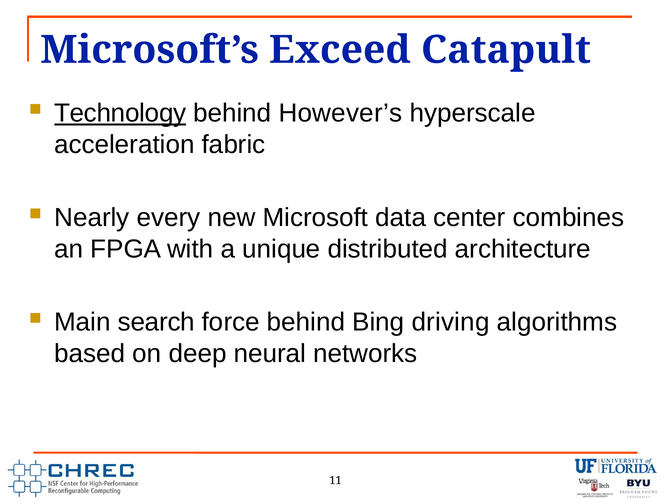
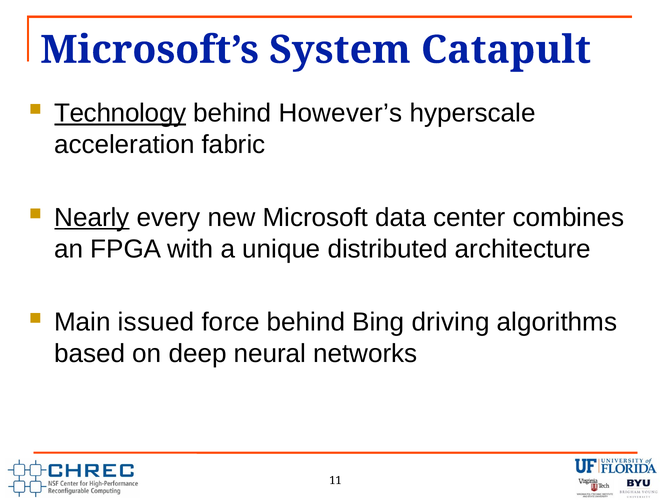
Exceed: Exceed -> System (340, 50)
Nearly underline: none -> present (92, 218)
search: search -> issued (156, 322)
